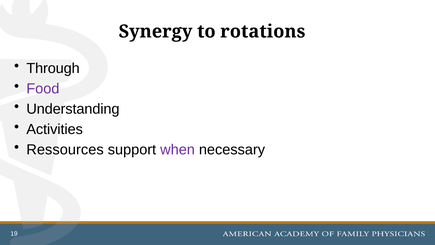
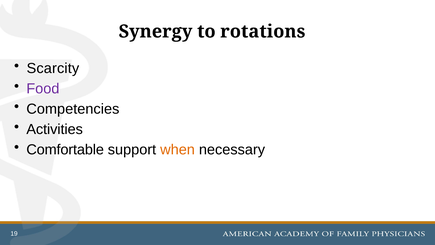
Through: Through -> Scarcity (53, 68)
Understanding: Understanding -> Competencies (73, 109)
Ressources: Ressources -> Comfortable (65, 150)
when colour: purple -> orange (178, 150)
